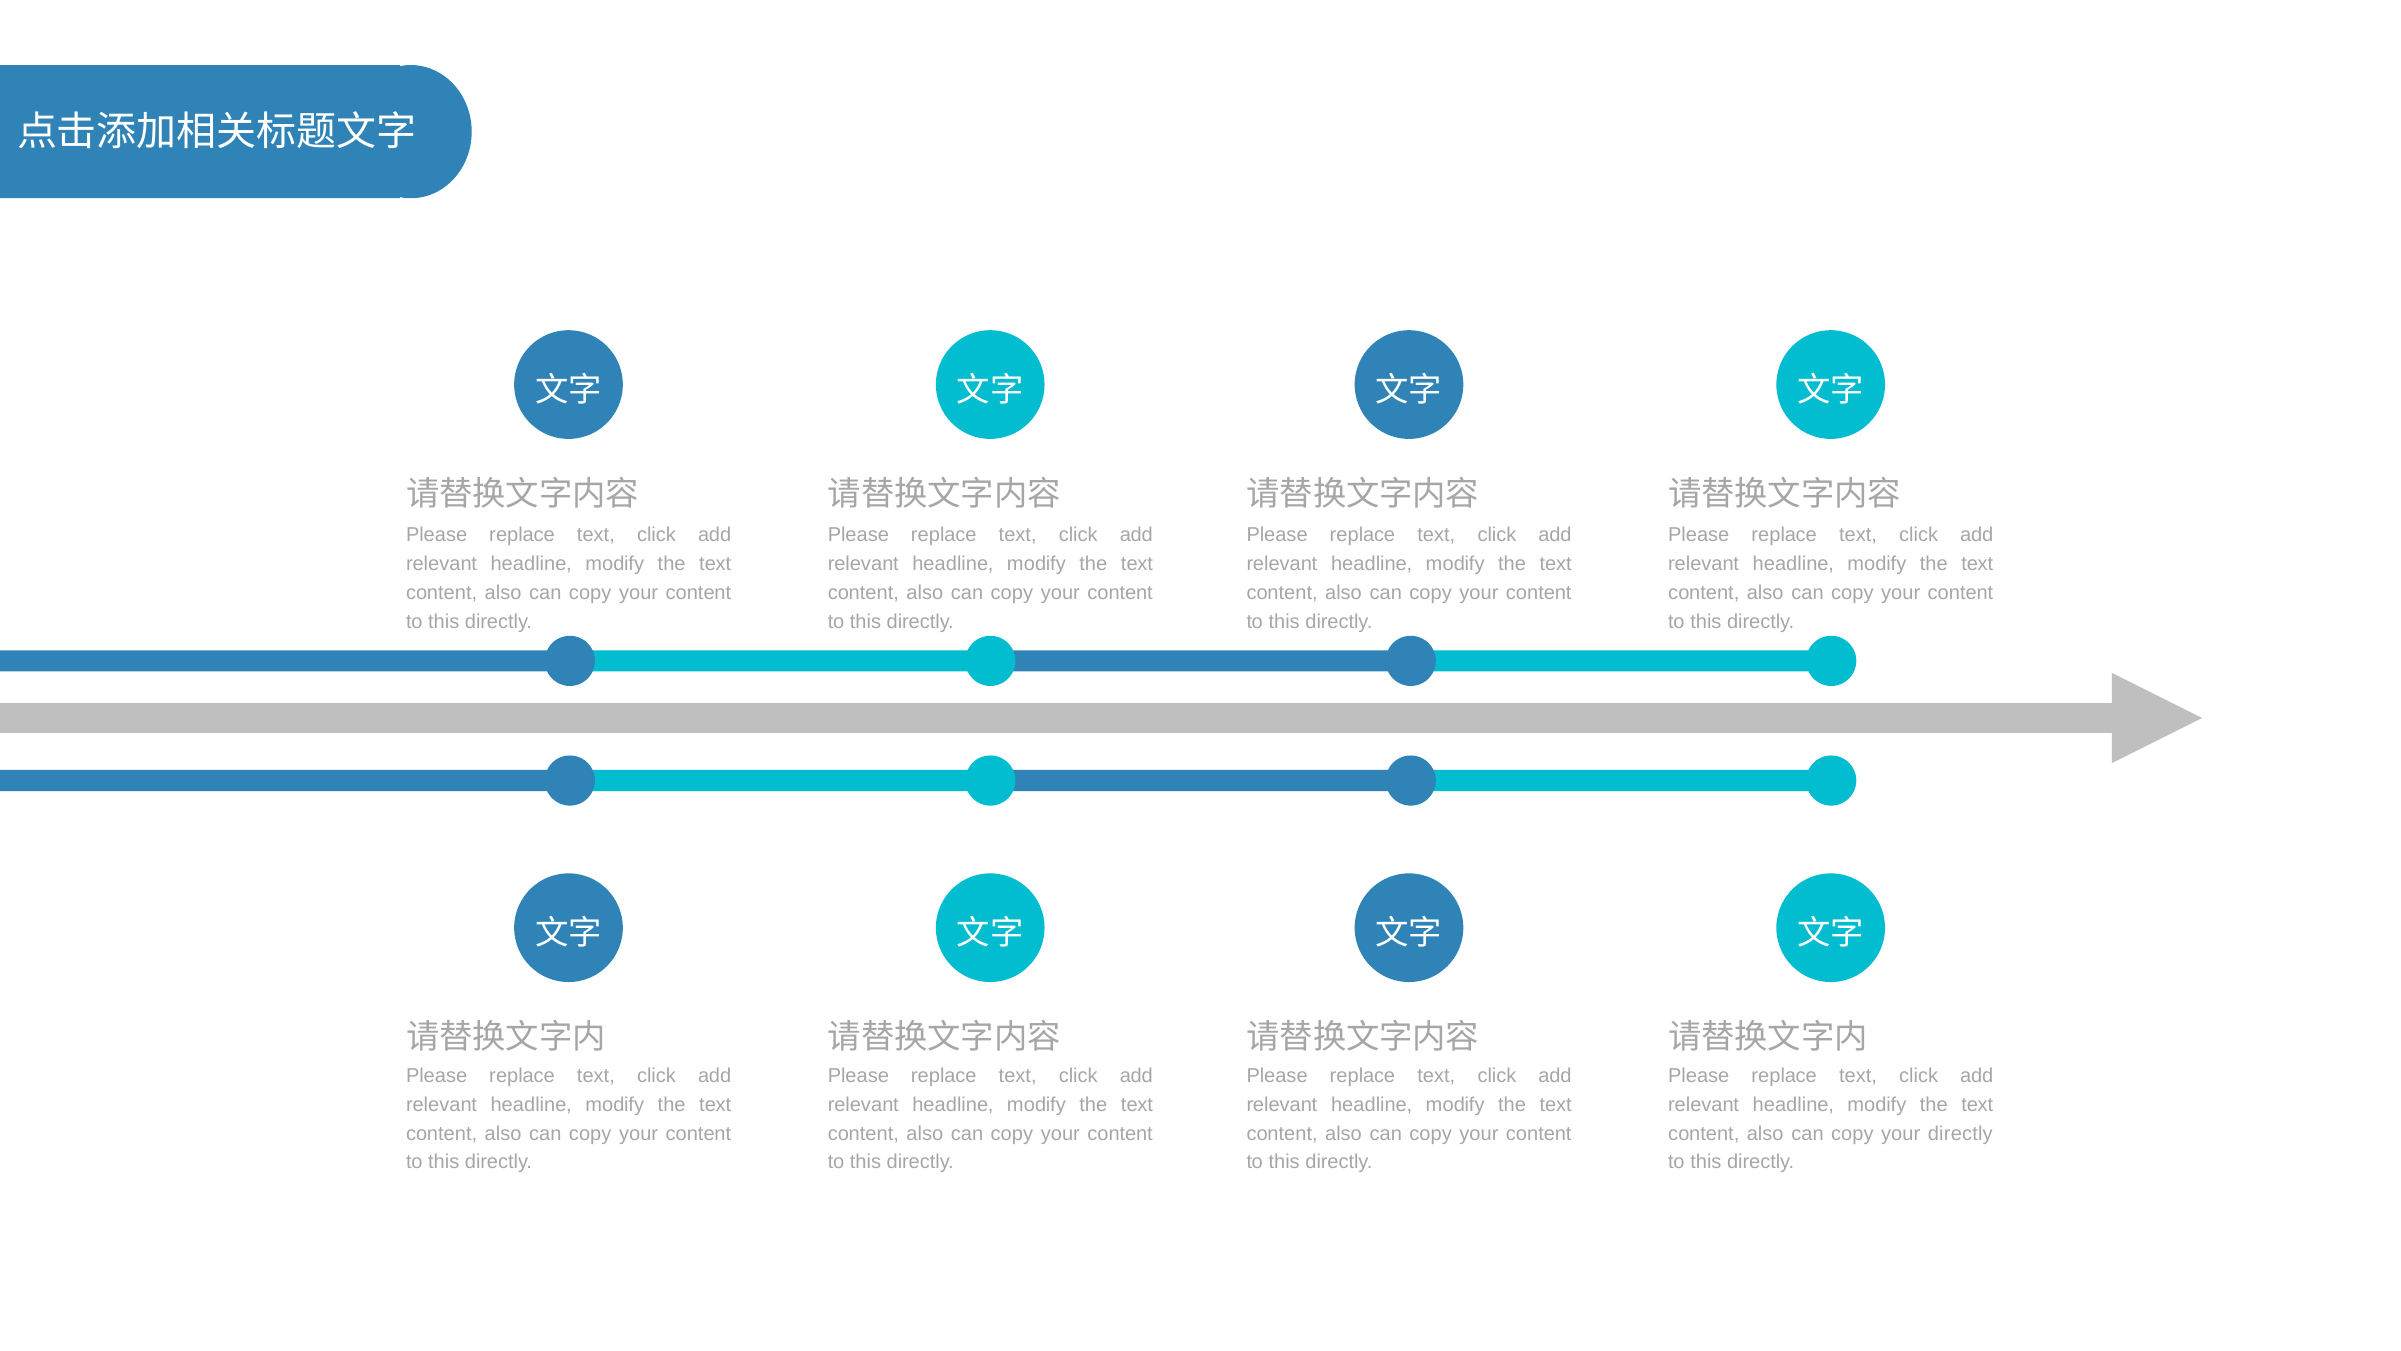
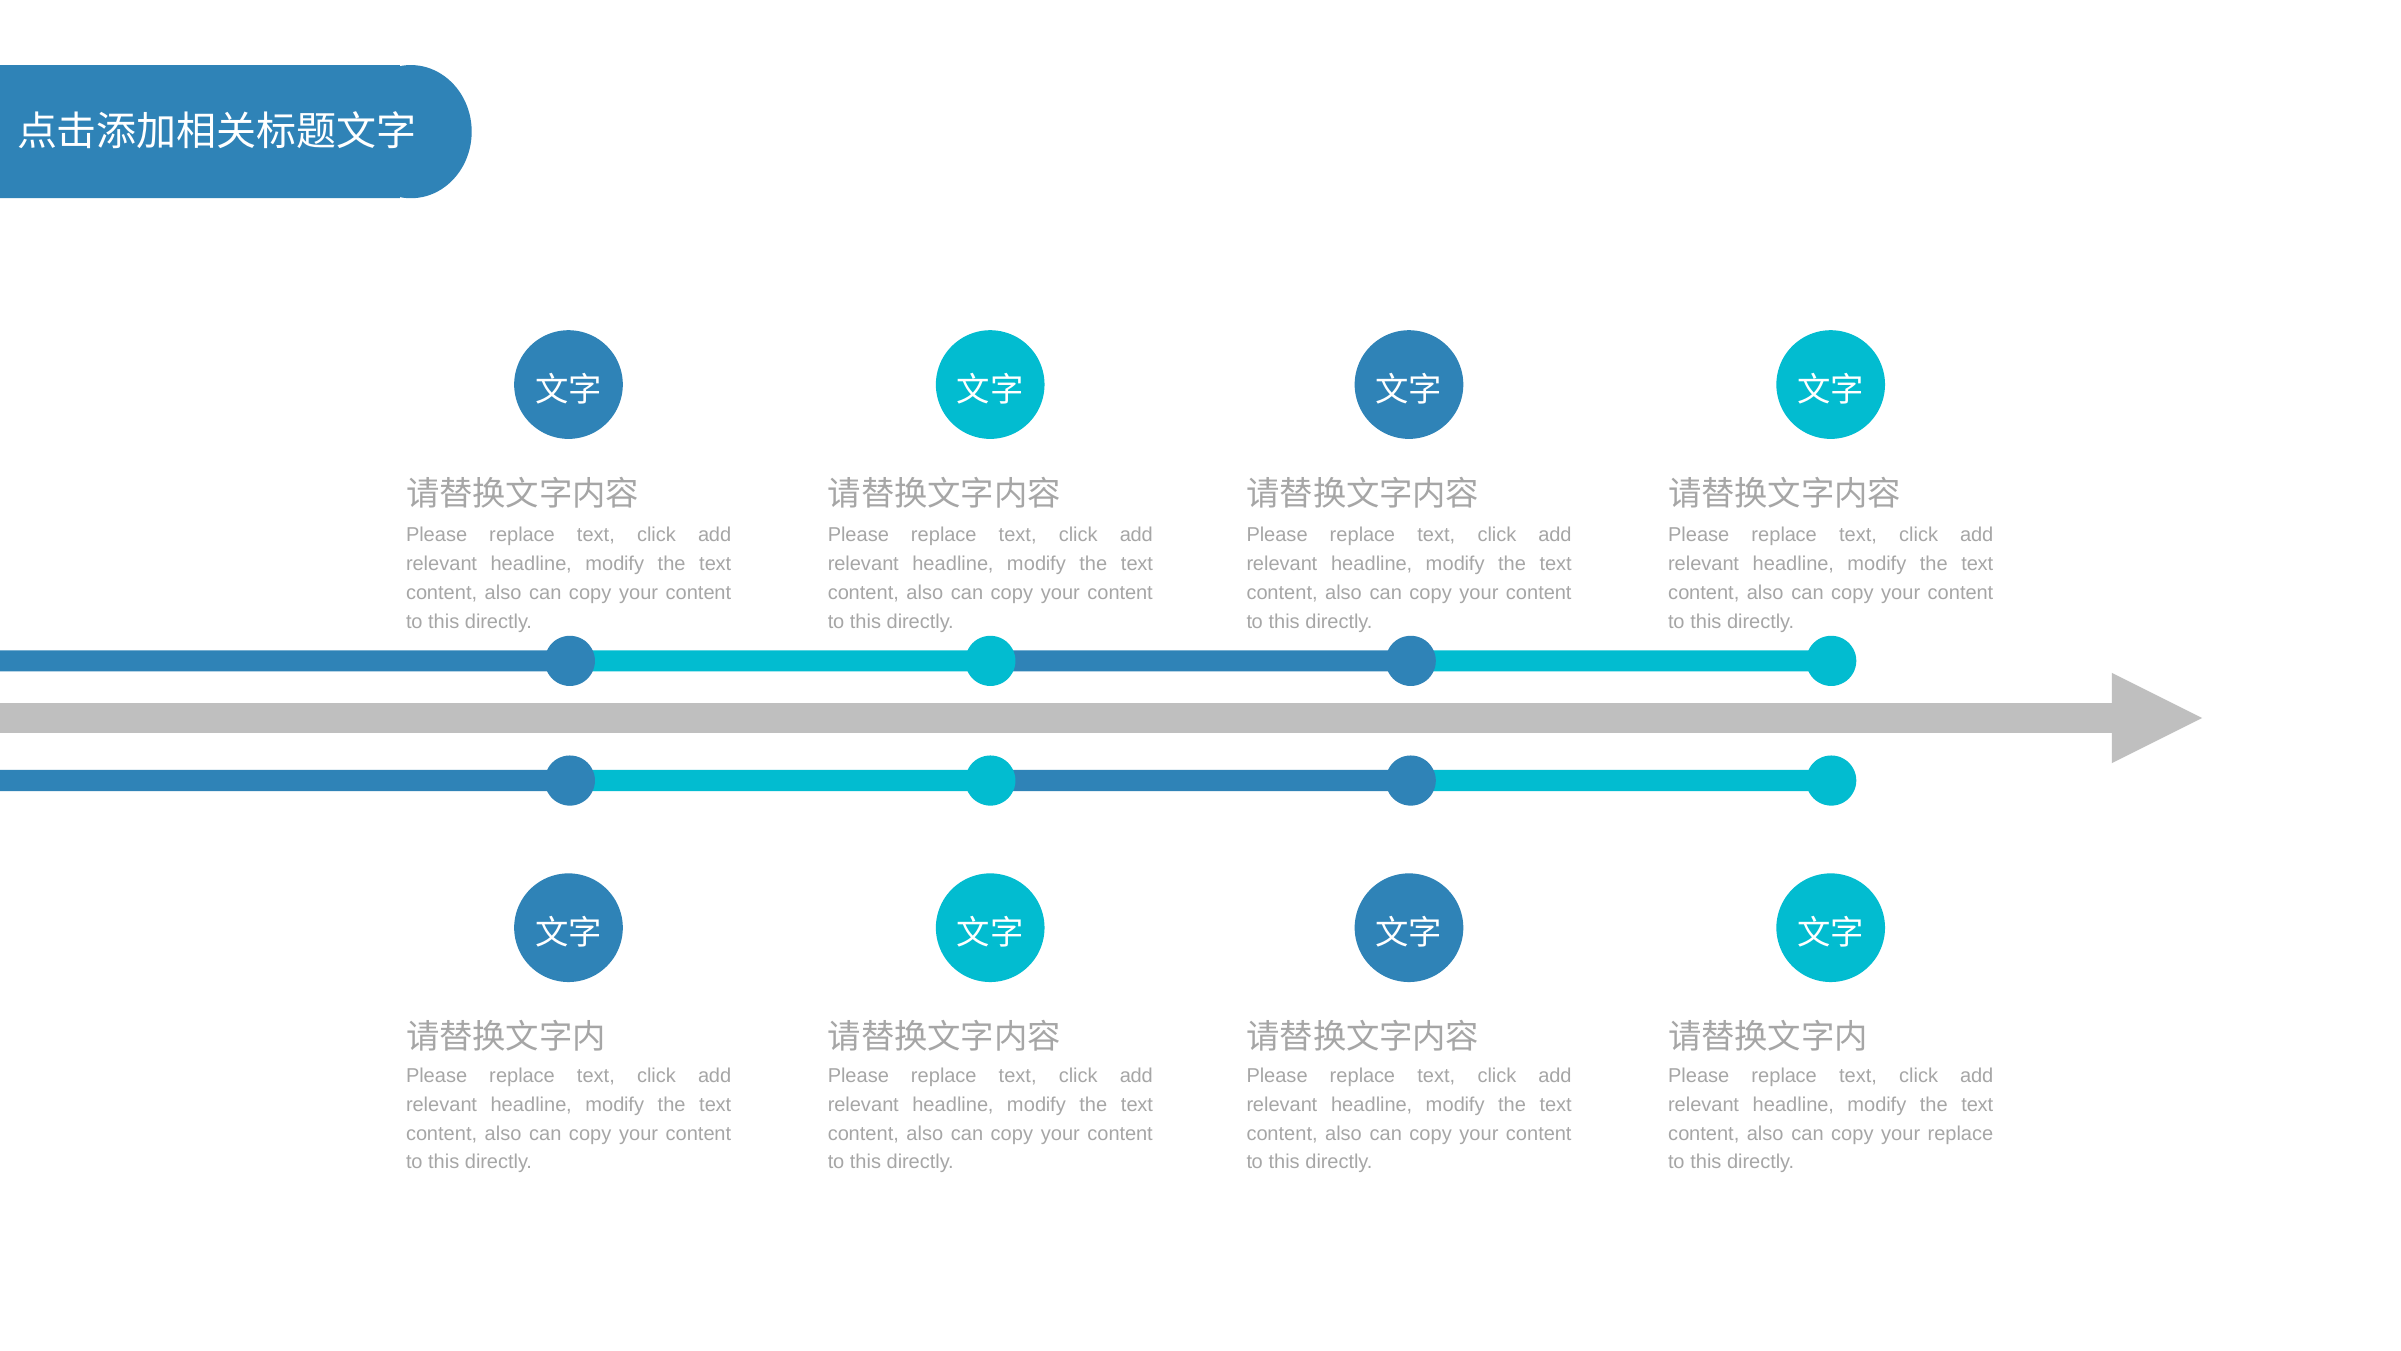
your directly: directly -> replace (1960, 1133)
